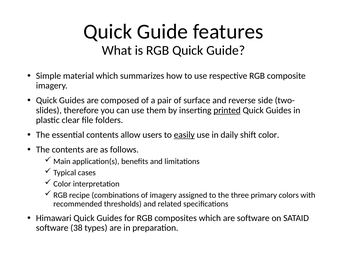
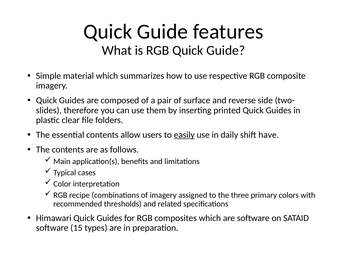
printed underline: present -> none (227, 110)
shift color: color -> have (269, 135)
38: 38 -> 15 (76, 228)
